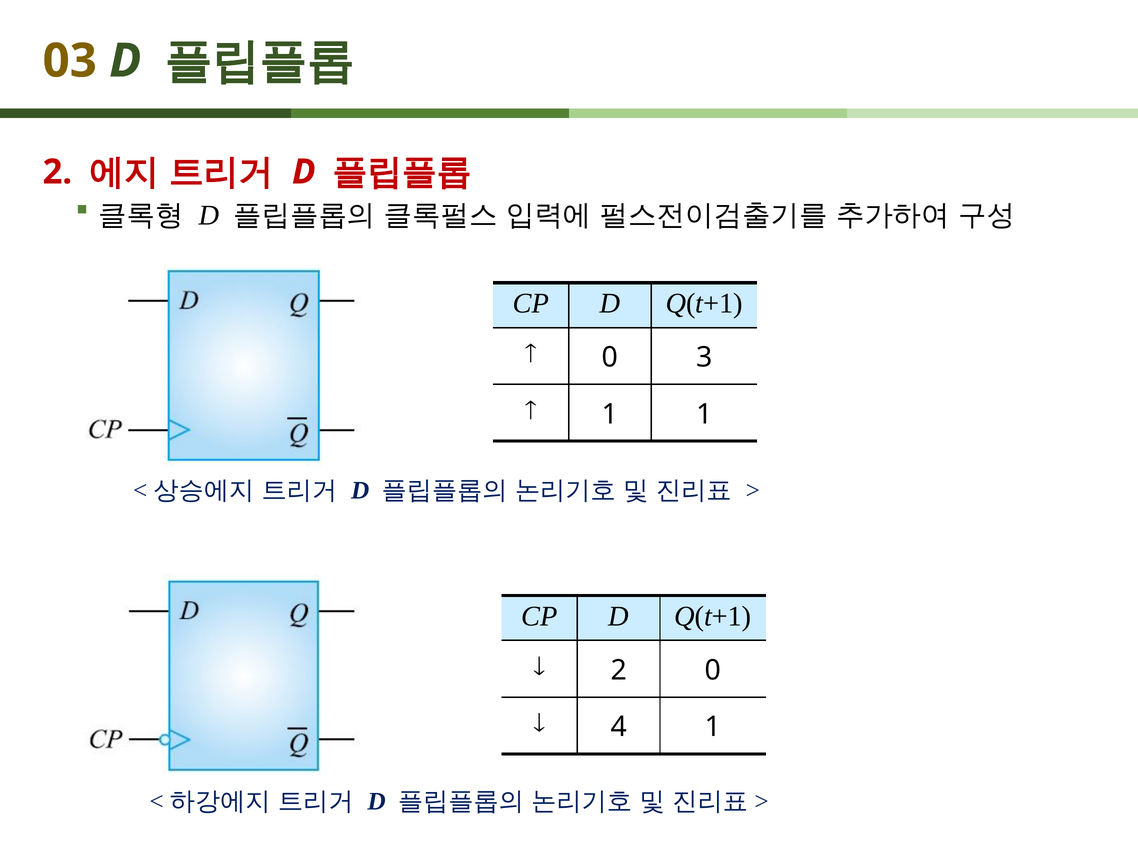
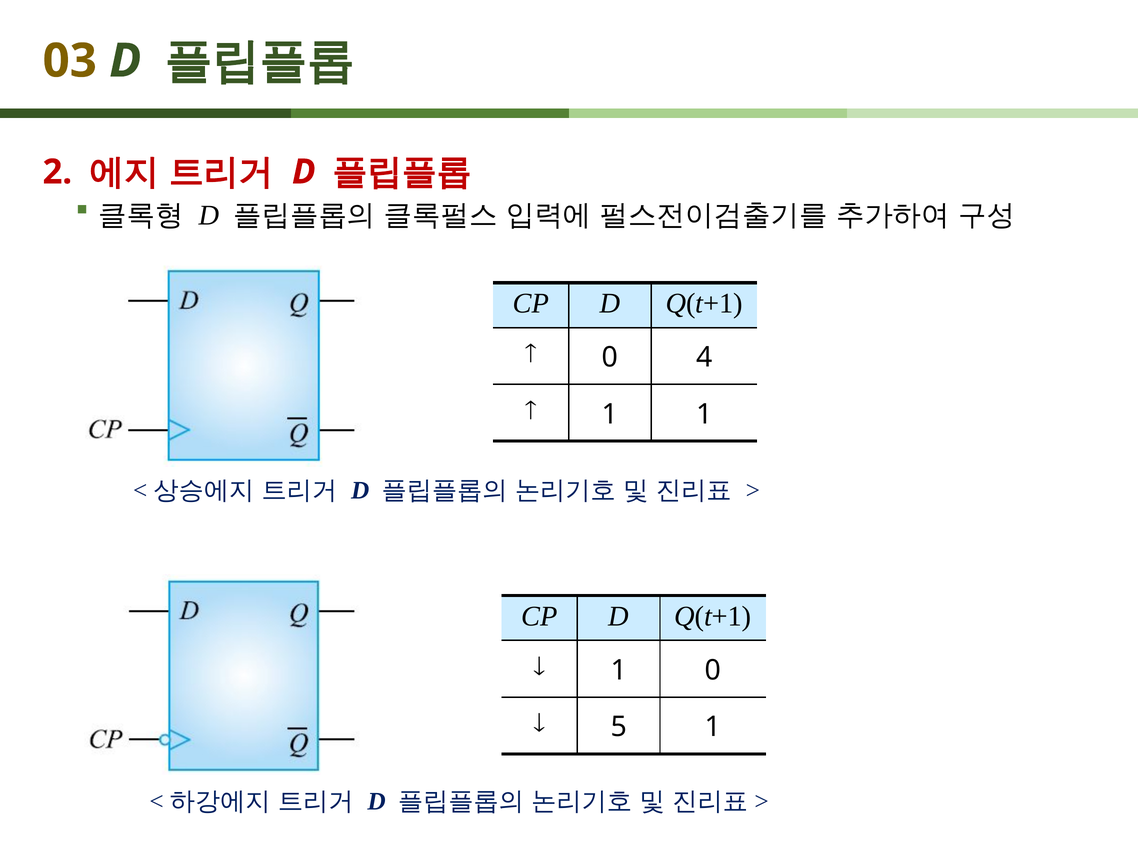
3: 3 -> 4 (704, 357)
2: 2 -> 1 (619, 670)
4: 4 -> 5 (619, 727)
